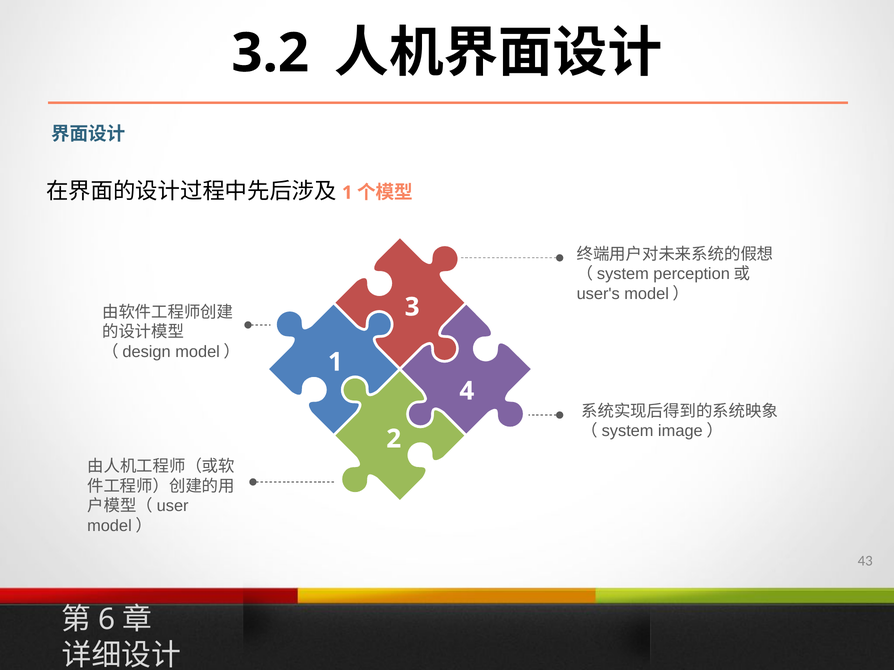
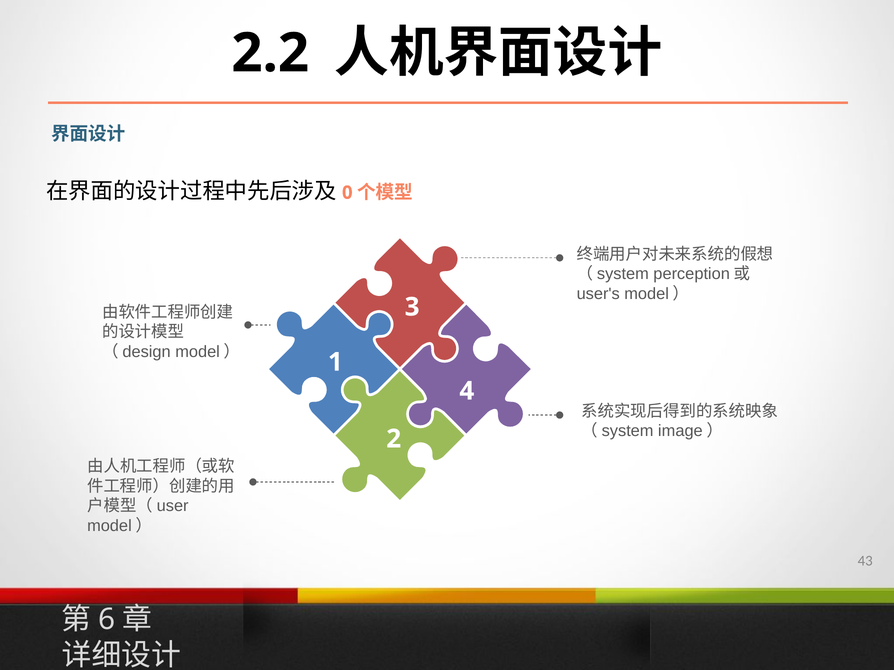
3.2: 3.2 -> 2.2 (270, 53)
1: 1 -> 0 (347, 193)
